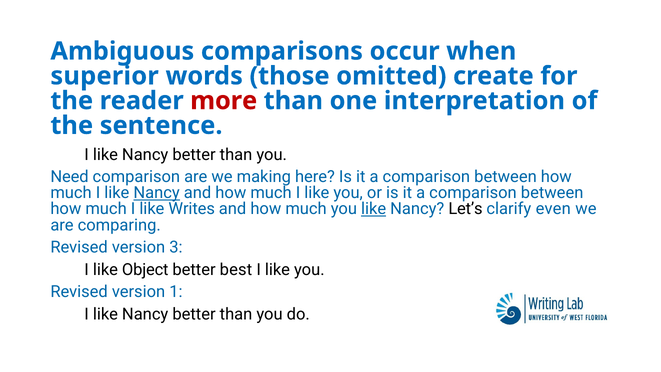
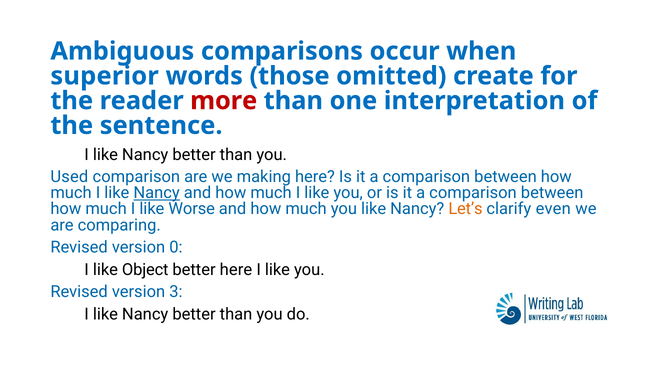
Need: Need -> Used (69, 177)
Writes: Writes -> Worse (192, 209)
like underline: present -> none (374, 209)
Let’s colour: black -> orange (465, 209)
3: 3 -> 0 (176, 247)
better best: best -> here (236, 269)
1: 1 -> 3 (176, 292)
